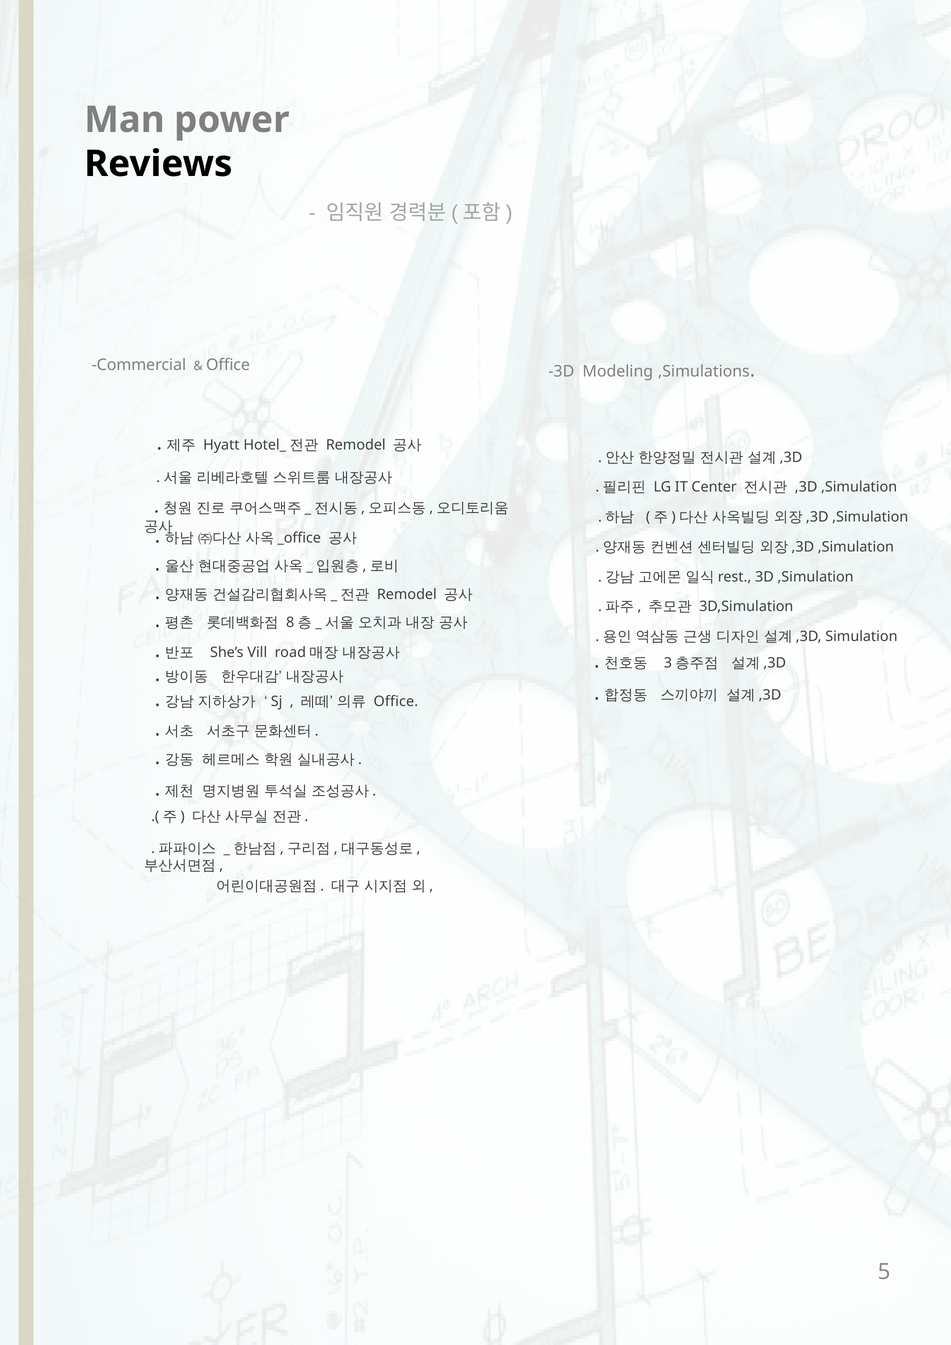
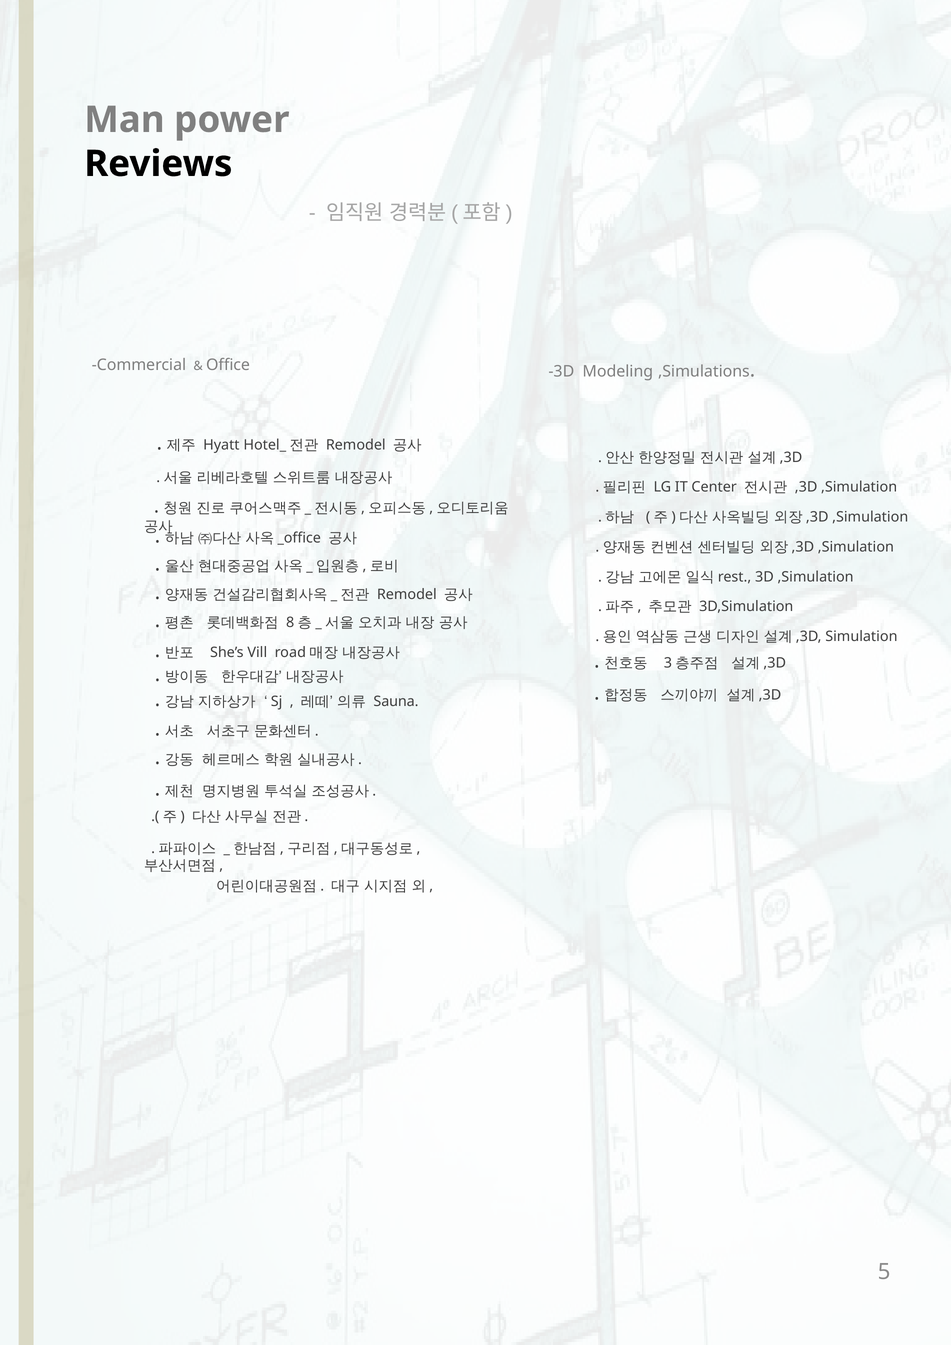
Office: Office -> Sauna (396, 701)
